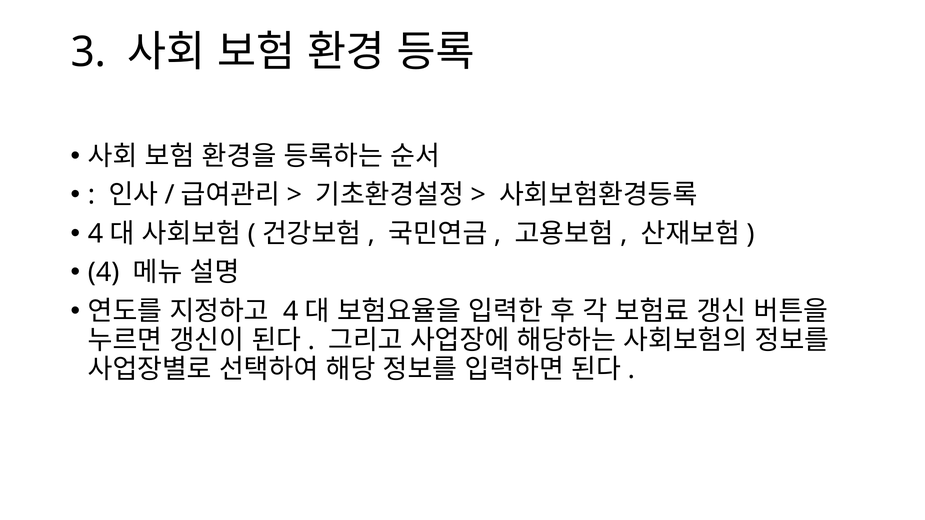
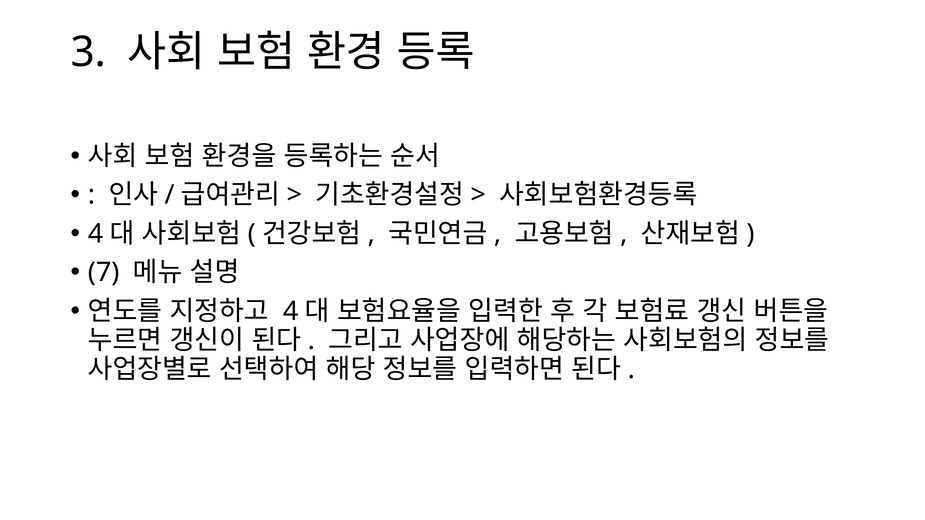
4: 4 -> 7 (104, 273)
